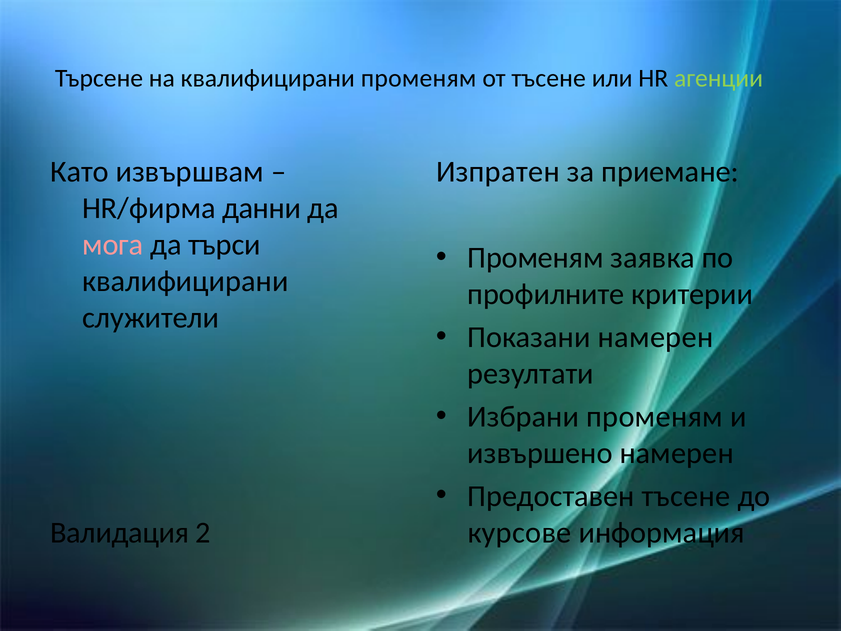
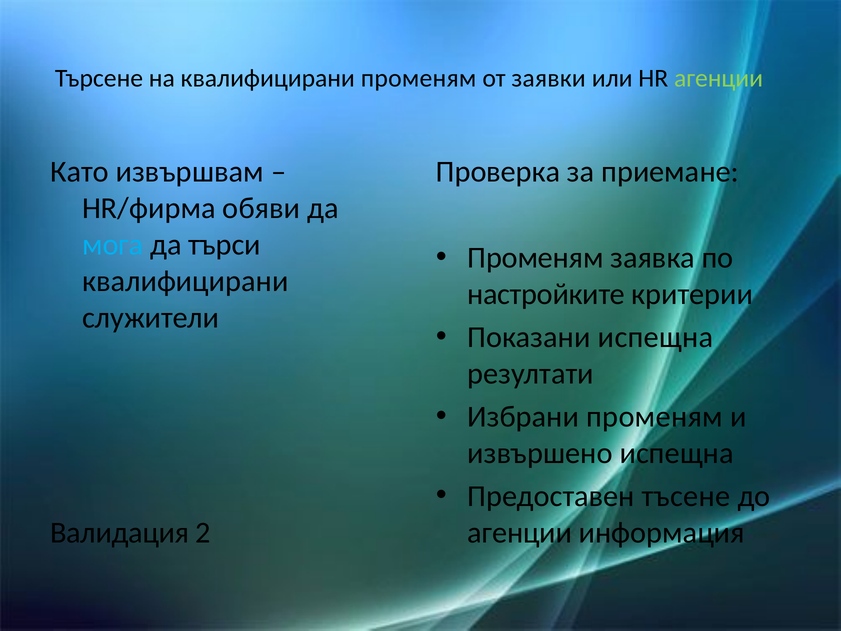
от тъсене: тъсене -> заявки (549, 78)
Изпратен: Изпратен -> Проверка (498, 172)
данни: данни -> обяви (261, 208)
мога colour: pink -> light blue (113, 245)
профилните: профилните -> настройките (546, 294)
Показани намерен: намерен -> испещна (656, 337)
извършено намерен: намерен -> испещна (677, 453)
курсове: курсове -> агенции (520, 532)
